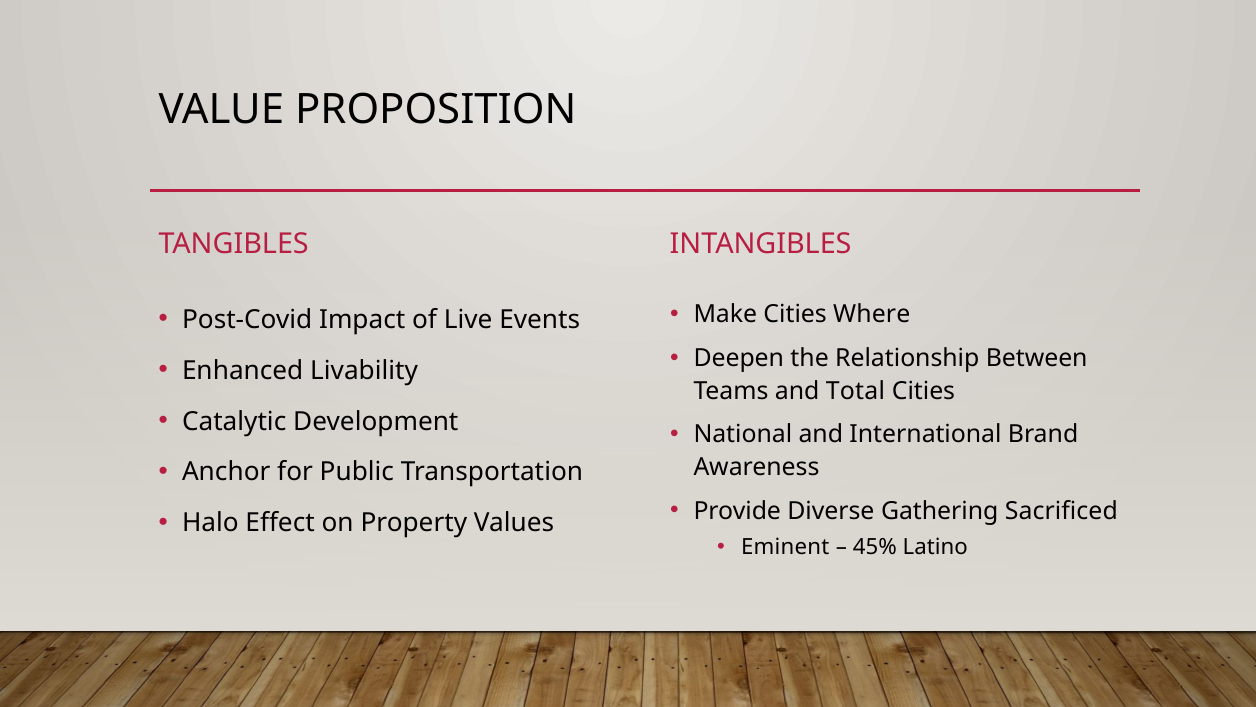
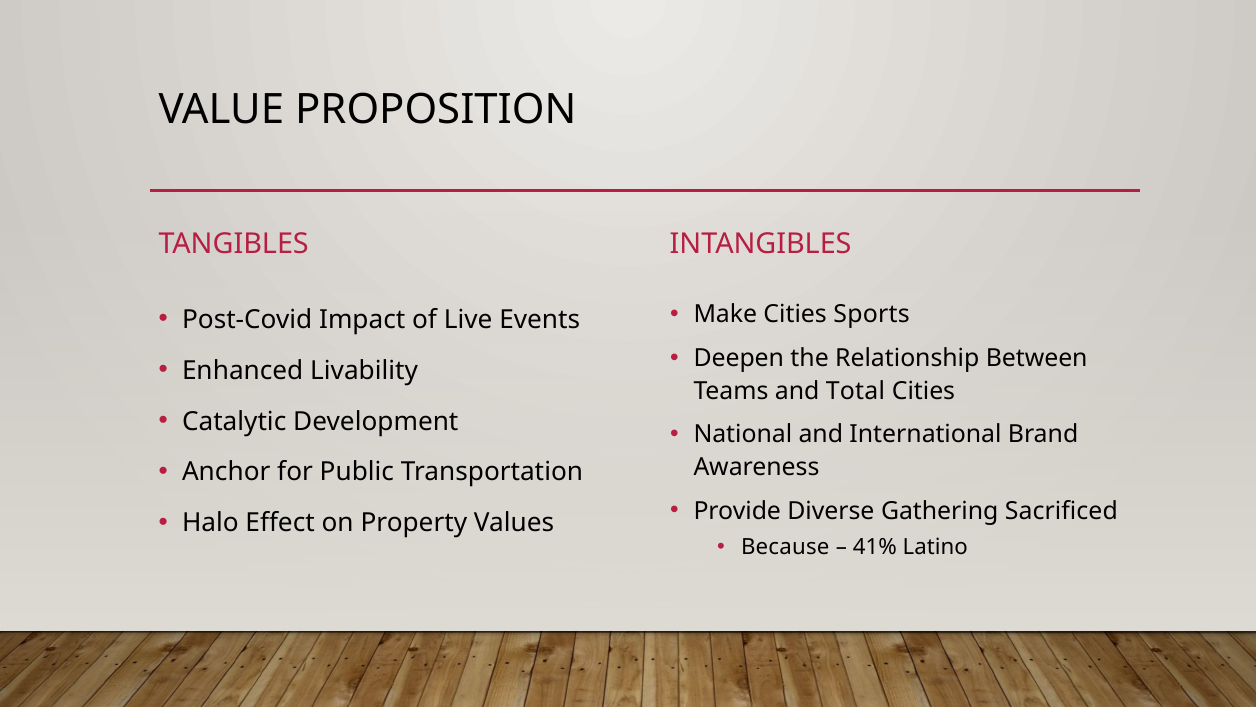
Where: Where -> Sports (872, 314)
Eminent: Eminent -> Because (785, 547)
45%: 45% -> 41% (875, 547)
